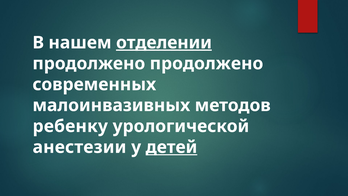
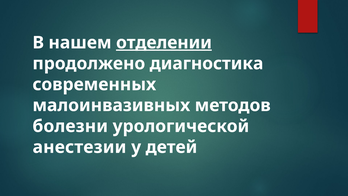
продолжено продолжено: продолжено -> диагностика (207, 63)
ребенку: ребенку -> болезни (70, 126)
детей underline: present -> none (171, 147)
